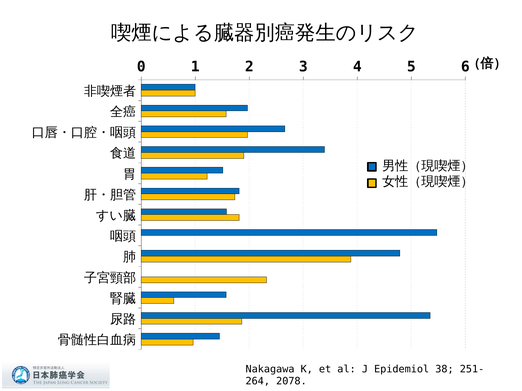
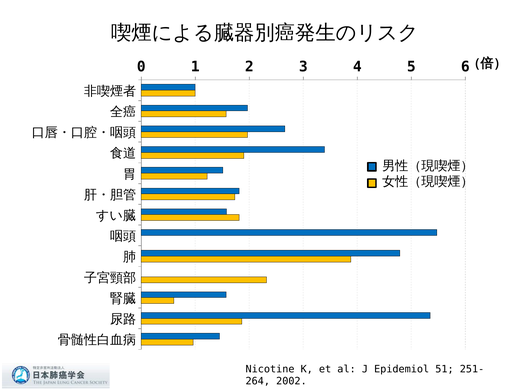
Nakagawa: Nakagawa -> Nicotine (270, 370)
38: 38 -> 51 (444, 370)
2078: 2078 -> 2002 (291, 382)
